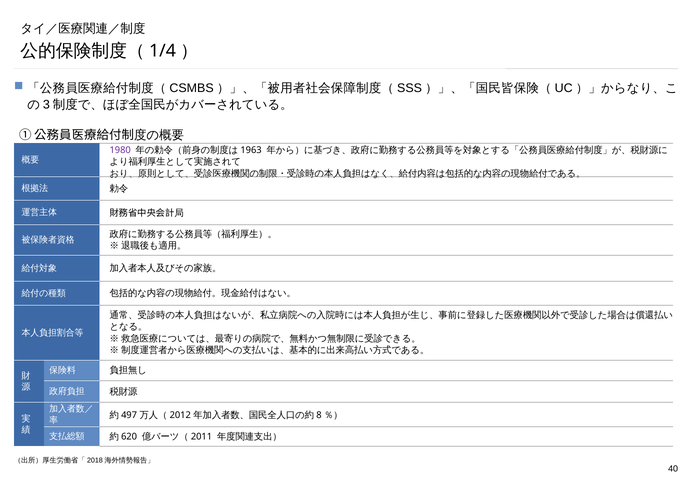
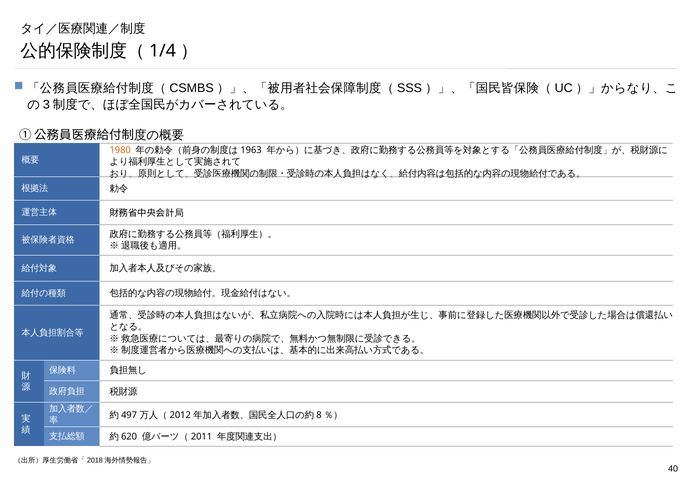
1980 colour: purple -> orange (120, 150)
